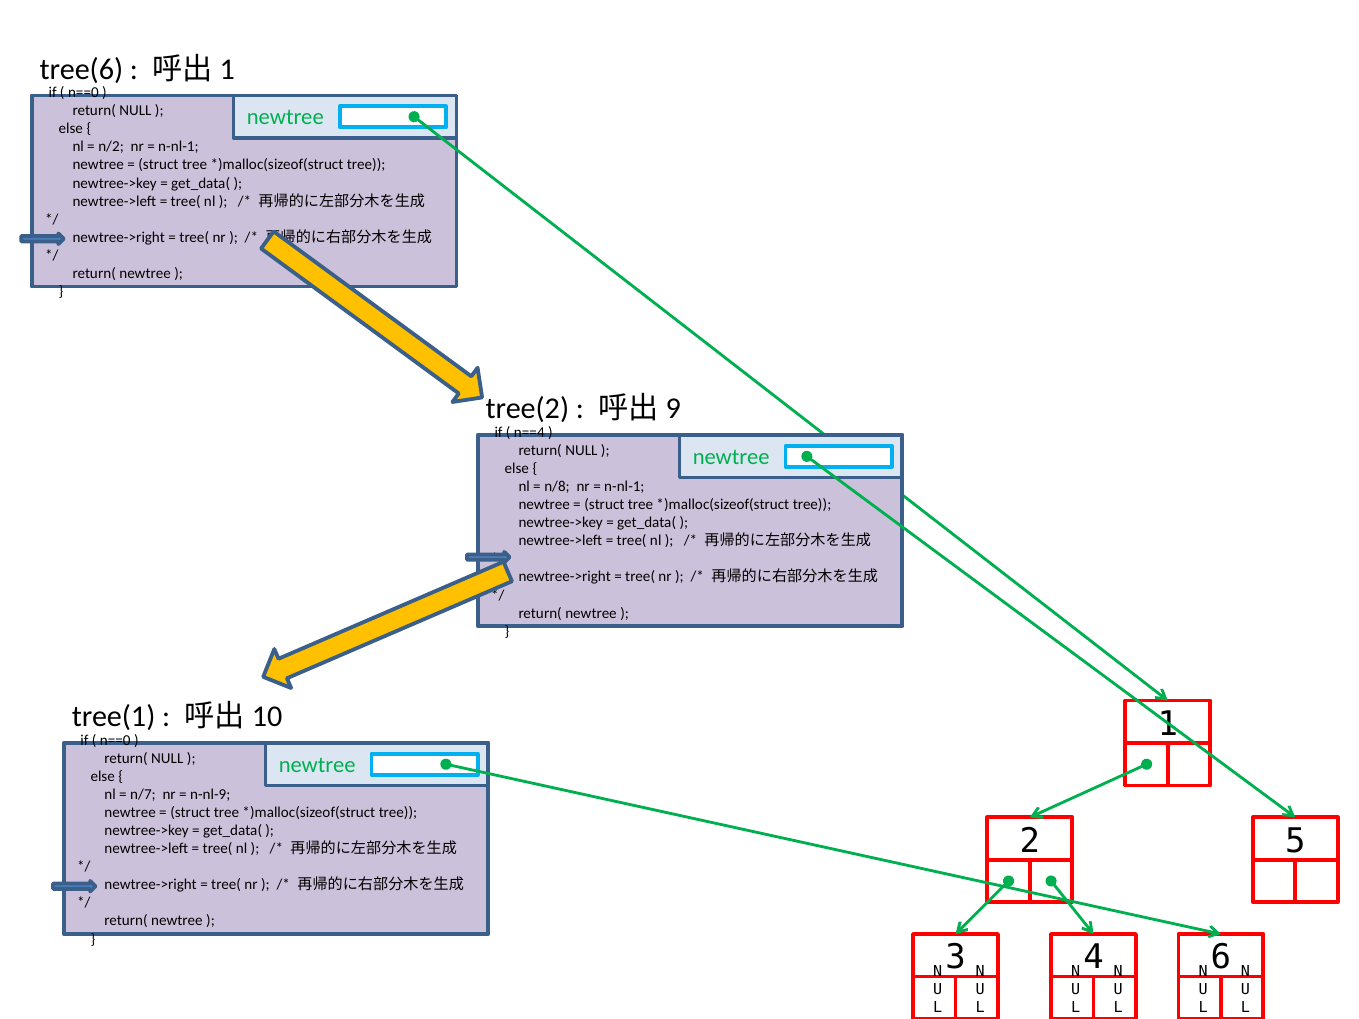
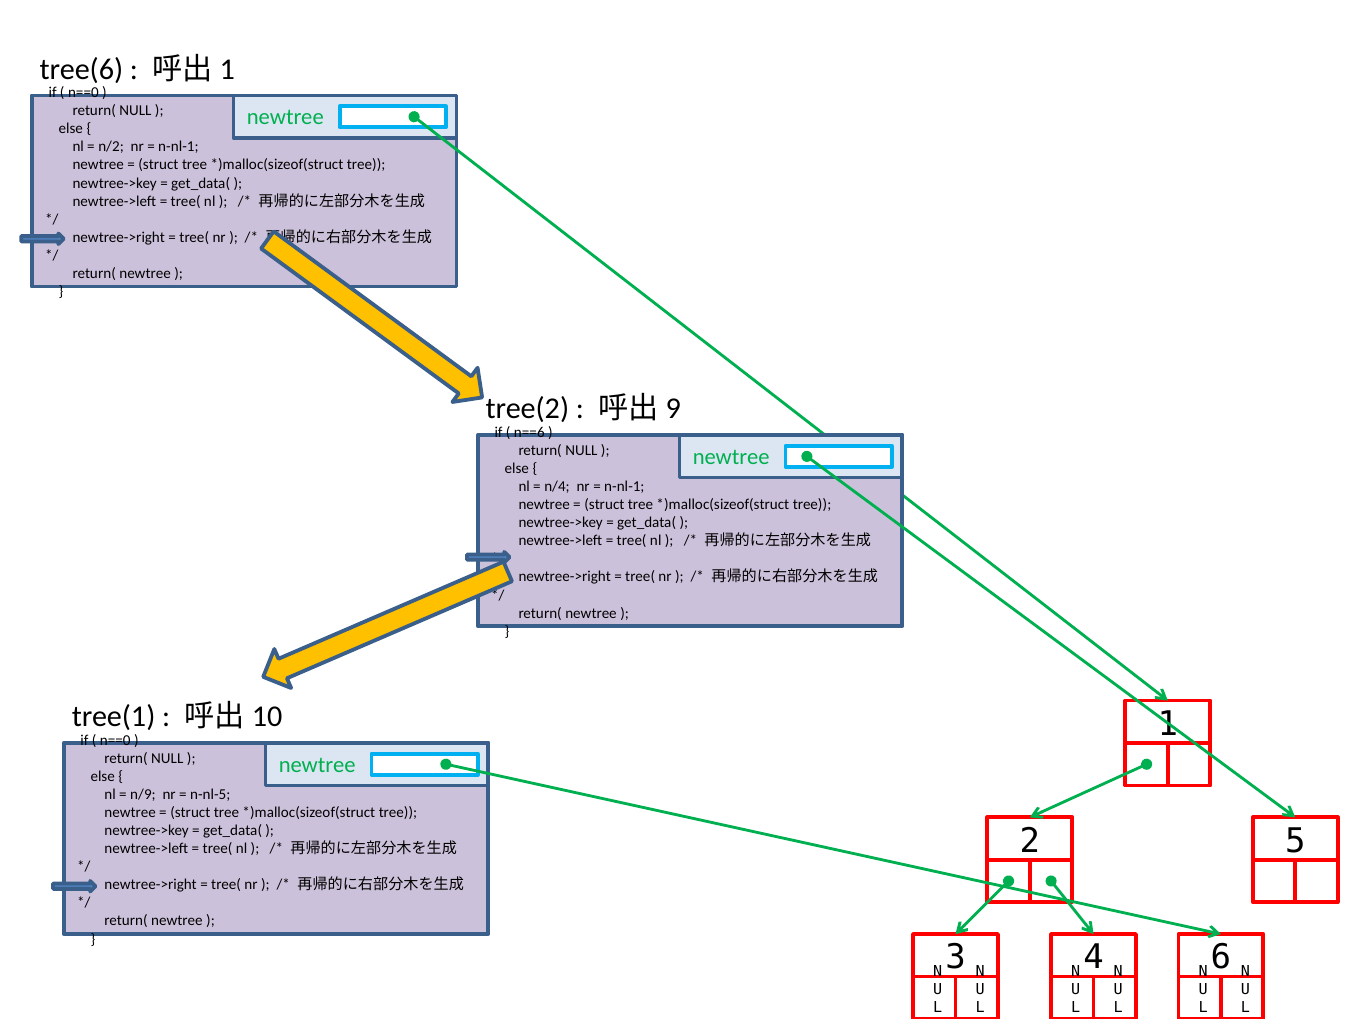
n==4: n==4 -> n==6 (529, 432)
n/8: n/8 -> n/4 (557, 487)
n/7: n/7 -> n/9 (143, 795)
n-nl-9: n-nl-9 -> n-nl-5 (210, 795)
